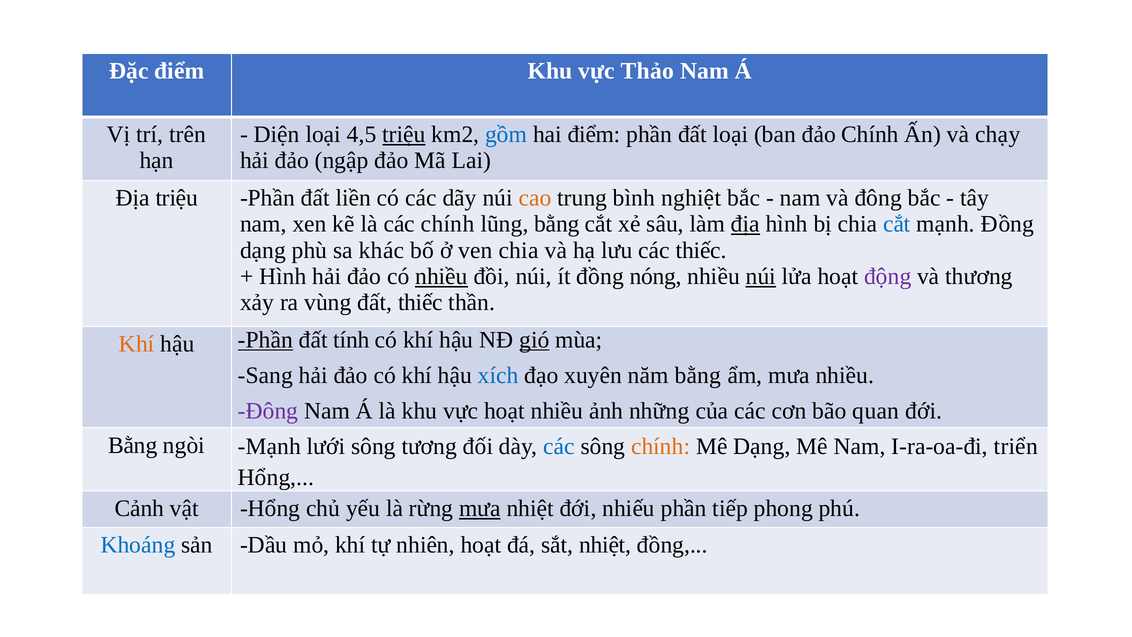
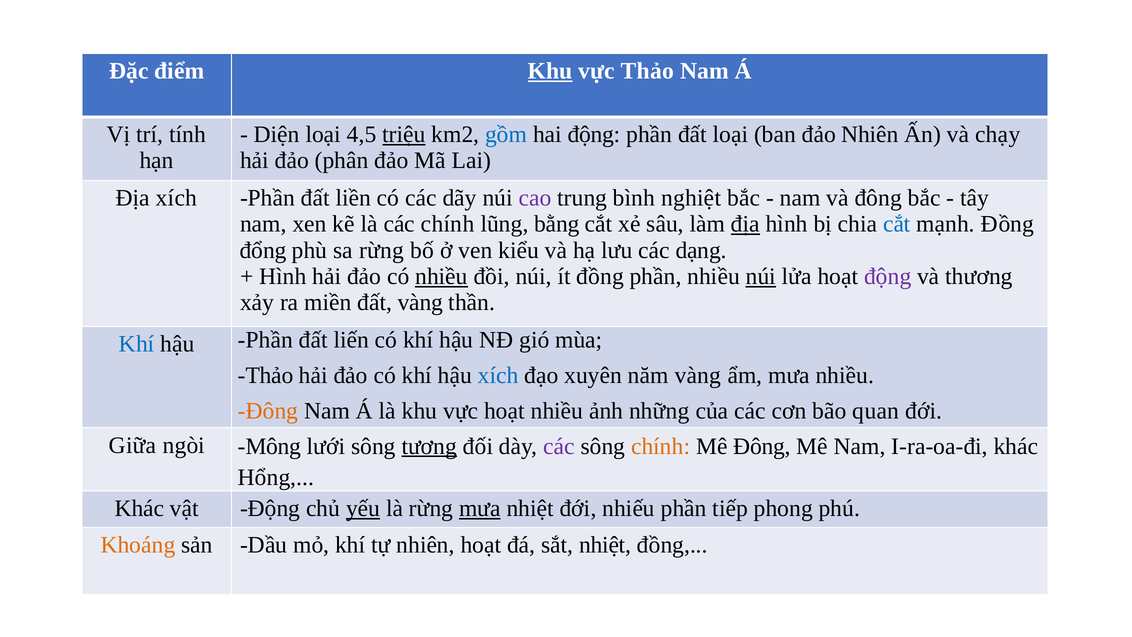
Khu underline: none -> present (550, 71)
trên: trên -> tính (188, 134)
hai điểm: điểm -> động (594, 134)
đảo Chính: Chính -> Nhiên (870, 134)
ngập: ngập -> phân (342, 161)
Địa triệu: triệu -> xích (177, 198)
cao colour: orange -> purple (535, 198)
dạng: dạng -> đổng (263, 250)
sa khác: khác -> rừng (382, 250)
ven chia: chia -> kiểu (519, 250)
các thiếc: thiếc -> dạng (701, 250)
đồng nóng: nóng -> phần (656, 276)
vùng: vùng -> miền (328, 302)
đất thiếc: thiếc -> vàng (420, 302)
Khí colour: orange -> blue (137, 344)
Phần underline: present -> none (266, 340)
tính: tính -> liến (351, 340)
gió underline: present -> none (534, 340)
Sang: Sang -> Thảo (266, 375)
năm bằng: bằng -> vàng (698, 375)
Đông colour: purple -> orange (268, 411)
Bằng: Bằng -> Giữa (133, 445)
ngòi Mạnh: Mạnh -> Mông (270, 446)
tương underline: none -> present (429, 446)
các colour: blue -> purple (559, 446)
Mê Dạng: Dạng -> Đông (762, 446)
I-ra-oa-đi triển: triển -> khác (1016, 446)
Cảnh: Cảnh -> Khác (139, 508)
vật Hổng: Hổng -> Động (270, 508)
yếu underline: none -> present (363, 508)
Khoáng colour: blue -> orange (138, 545)
